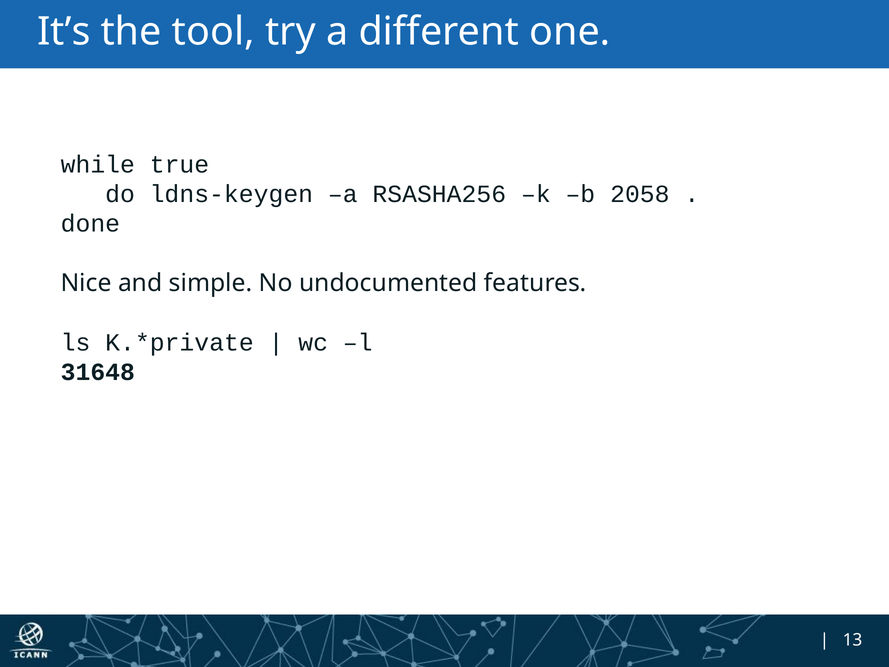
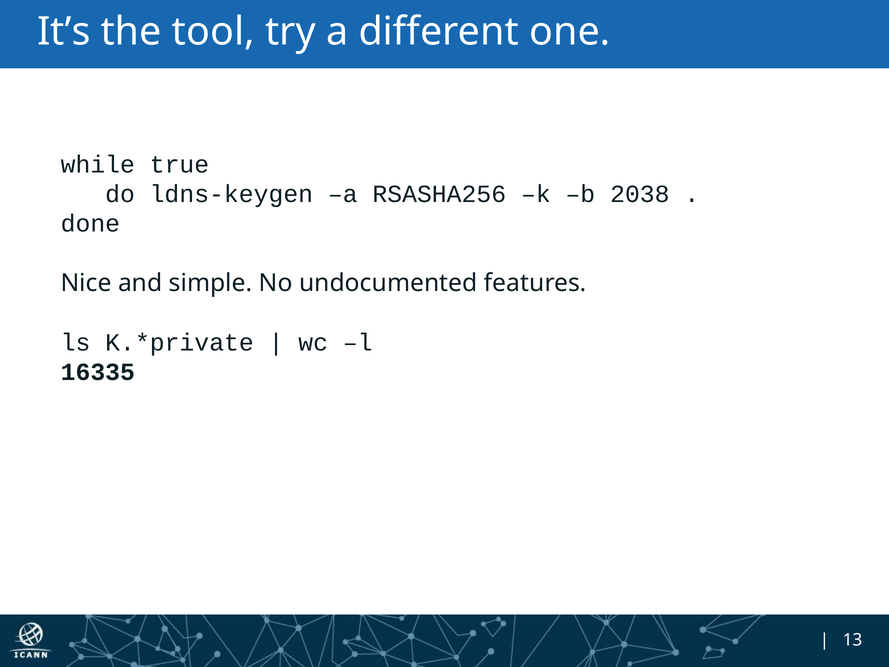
2058: 2058 -> 2038 (640, 194)
31648: 31648 -> 16335 (98, 372)
